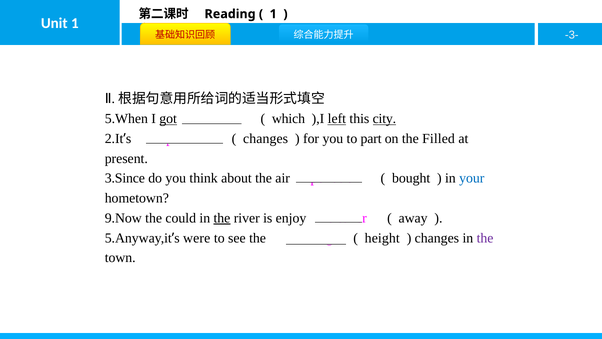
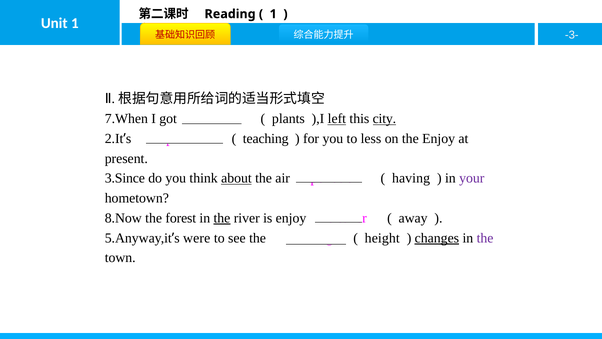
5.When: 5.When -> 7.When (126, 119)
got underline: present -> none (168, 119)
which: which -> plants (288, 119)
changes: changes -> teaching (266, 138)
part: part -> less (371, 138)
the Filled: Filled -> Enjoy (439, 138)
about underline: none -> present (236, 178)
bought: bought -> having (411, 178)
your colour: blue -> purple (472, 178)
9.Now: 9.Now -> 8.Now (123, 218)
could: could -> forest (181, 218)
changes underline: none -> present (437, 238)
